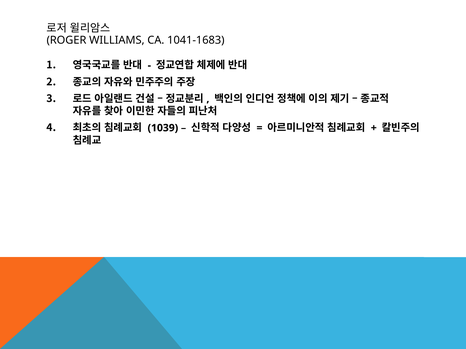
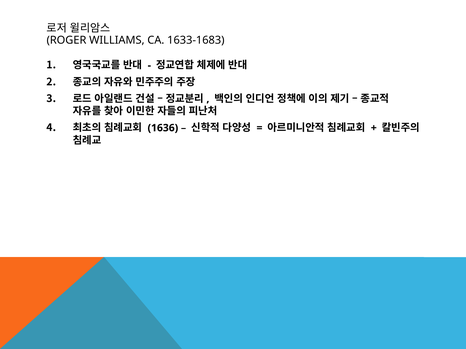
1041-1683: 1041-1683 -> 1633-1683 (196, 40)
1039: 1039 -> 1636 (163, 128)
